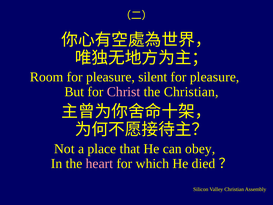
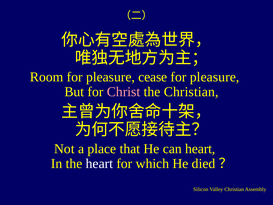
silent: silent -> cease (153, 77)
can obey: obey -> heart (200, 149)
heart colour: pink -> white (99, 163)
